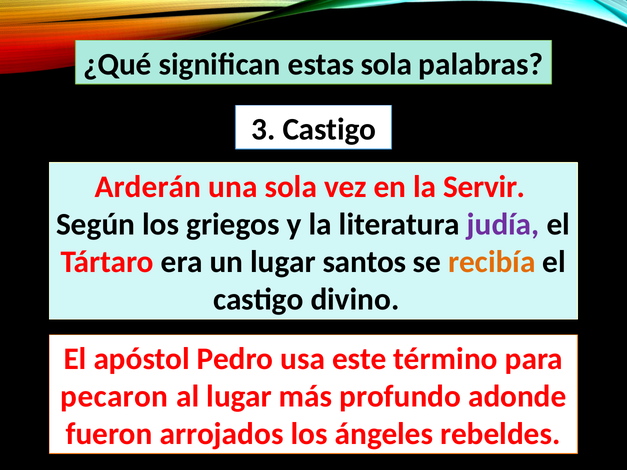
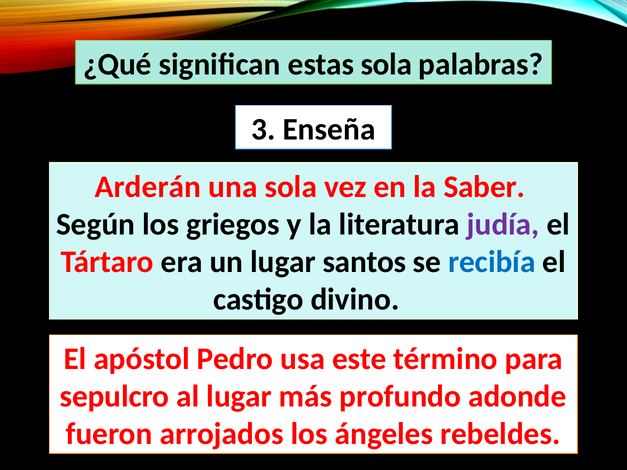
3 Castigo: Castigo -> Enseña (329, 129)
Servir: Servir -> Saber (484, 187)
recibía colour: orange -> blue (492, 262)
pecaron: pecaron -> sepulcro (115, 397)
